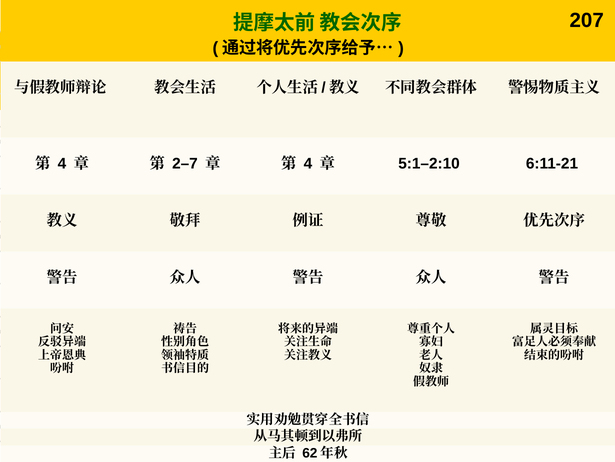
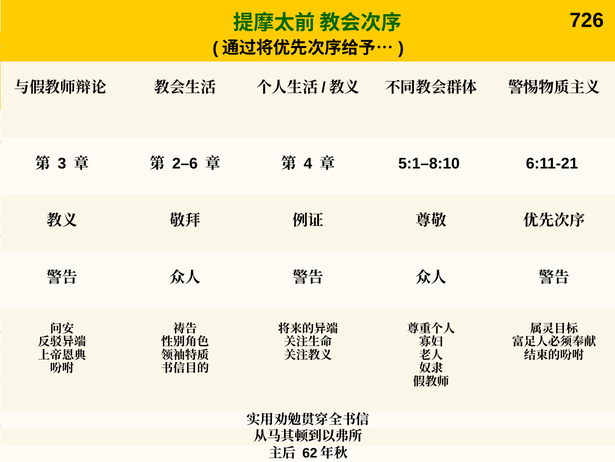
207: 207 -> 726 (587, 20)
4: 4 -> 3 (62, 164)
2–7: 2–7 -> 2–6 (185, 164)
5:1–2:10: 5:1–2:10 -> 5:1–8:10 (429, 164)
